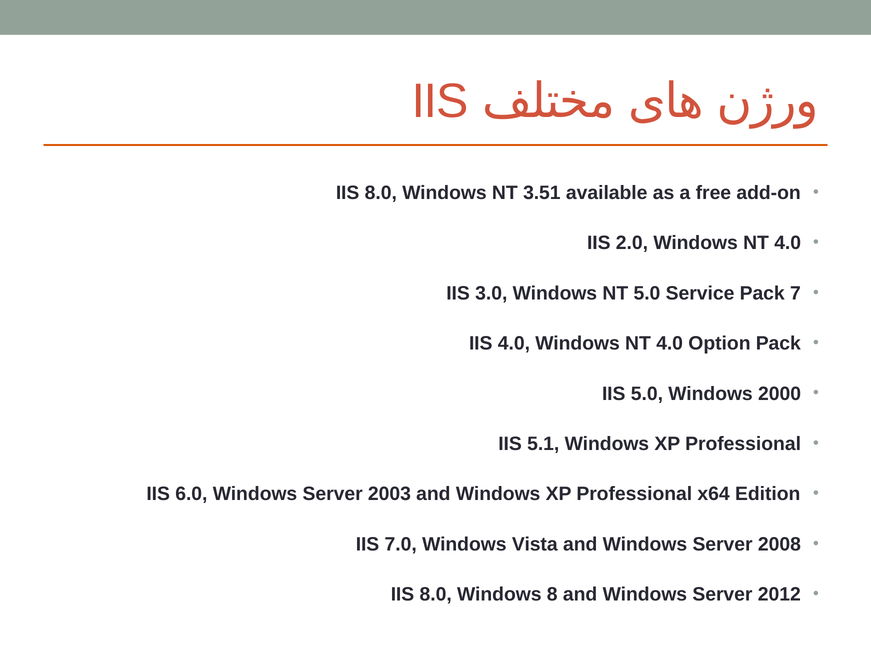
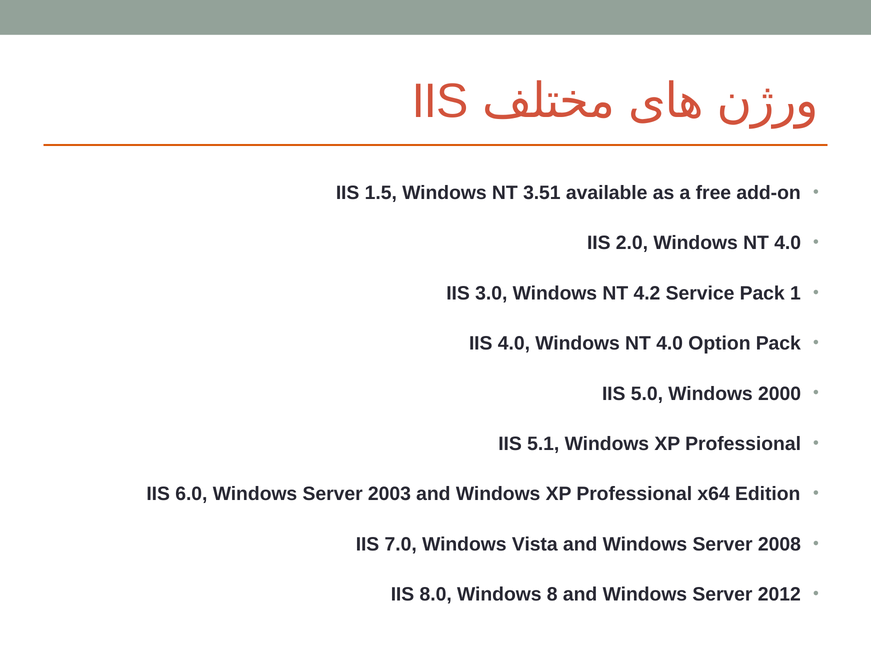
8.0: 8.0 -> 1.5 (381, 193)
NT 5.0: 5.0 -> 4.2 (647, 293)
7: 7 -> 1 (795, 293)
